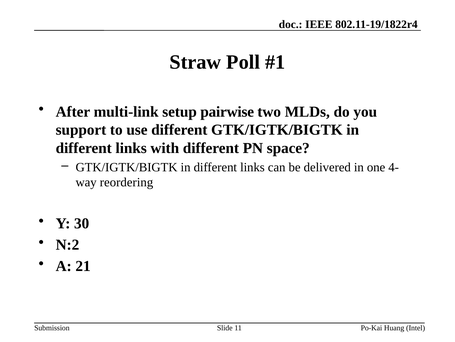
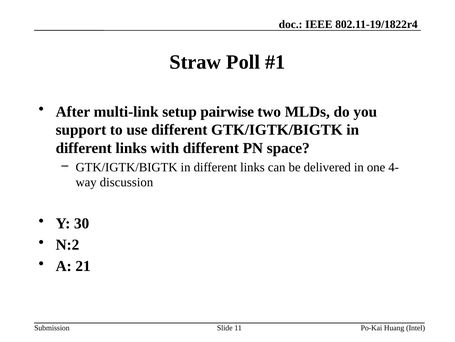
reordering: reordering -> discussion (126, 182)
